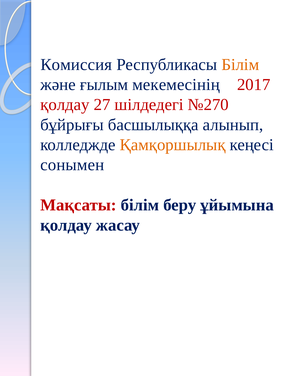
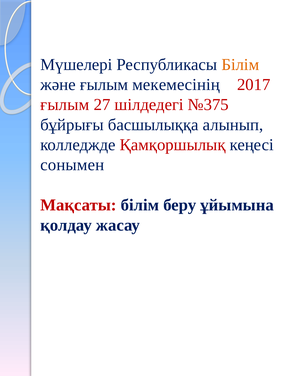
Комиссия: Комиссия -> Мүшелері (76, 65)
қолдау: қолдау -> ғылым (65, 105)
№270: №270 -> №375 (208, 105)
Қамқоршылық colour: orange -> red (173, 145)
